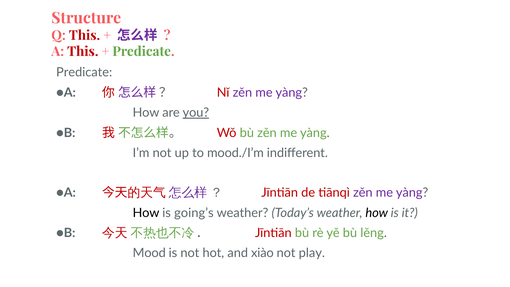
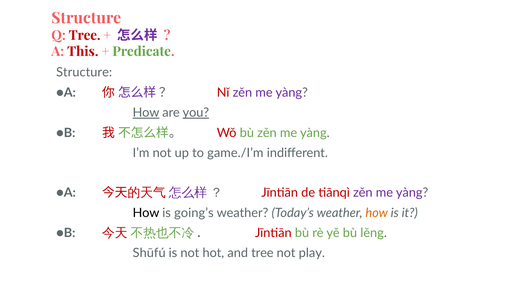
Q This: This -> Tree (85, 35)
Predicate: Predicate -> Structure (84, 72)
How underline: none -> present (146, 113)
mood./I’m: mood./I’m -> game./I’m (235, 153)
how colour: black -> orange (377, 213)
Mood: Mood -> Shūfú (149, 253)
and xiào: xiào -> tree (262, 253)
